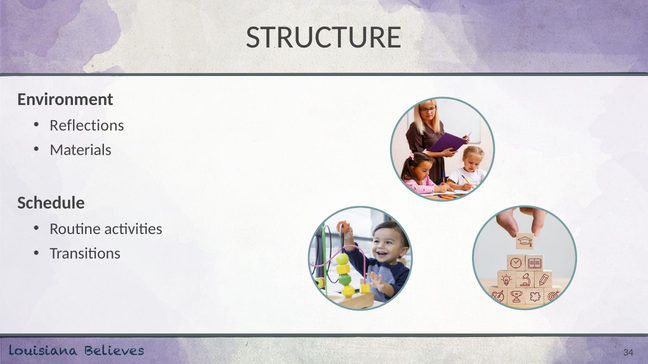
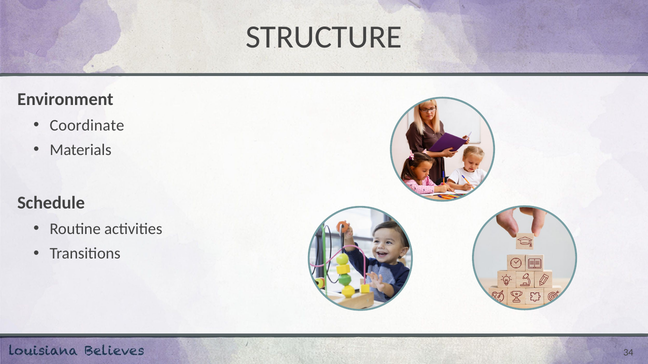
Reflections: Reflections -> Coordinate (87, 125)
